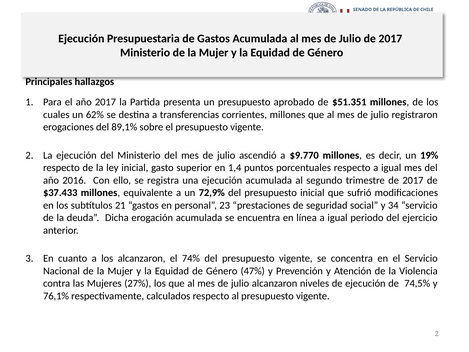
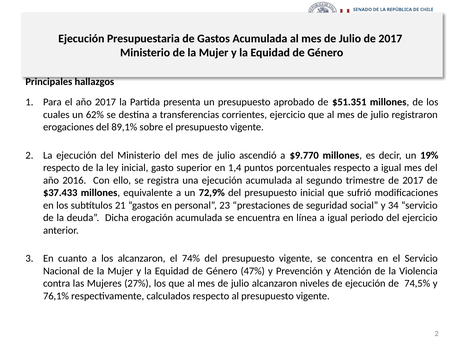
corrientes millones: millones -> ejercicio (288, 115)
